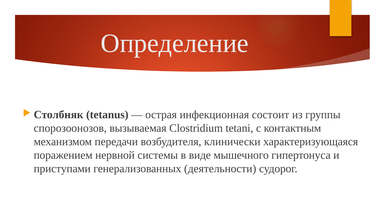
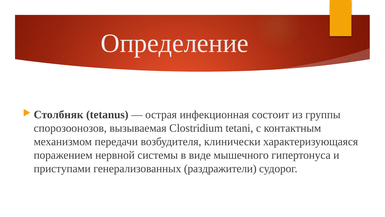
деятельности: деятельности -> раздражители (220, 168)
